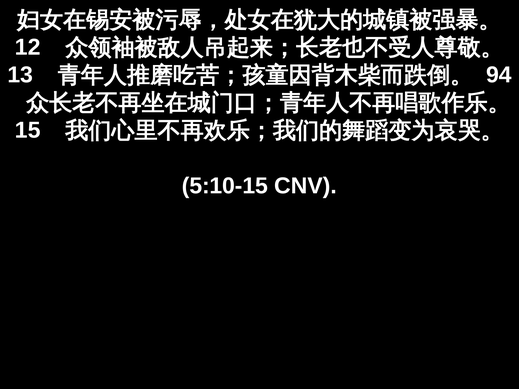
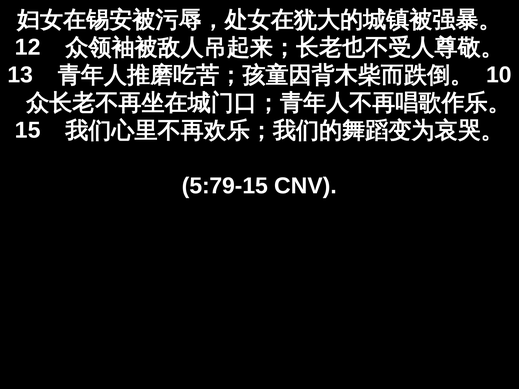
94: 94 -> 10 (499, 75)
5:10-15: 5:10-15 -> 5:79-15 (225, 186)
